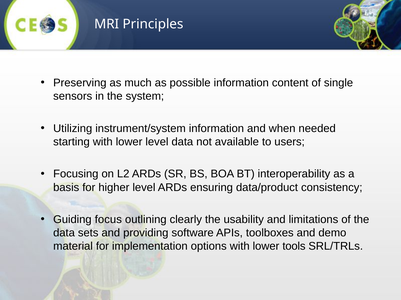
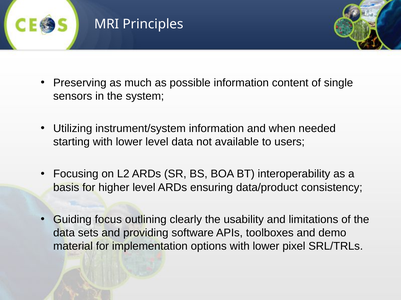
tools: tools -> pixel (294, 247)
